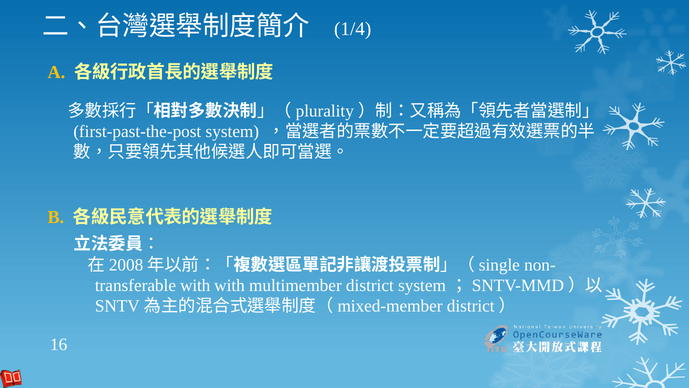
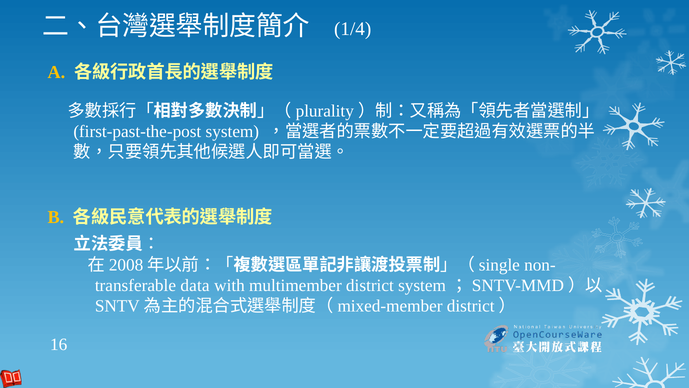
with: with -> data (195, 285)
